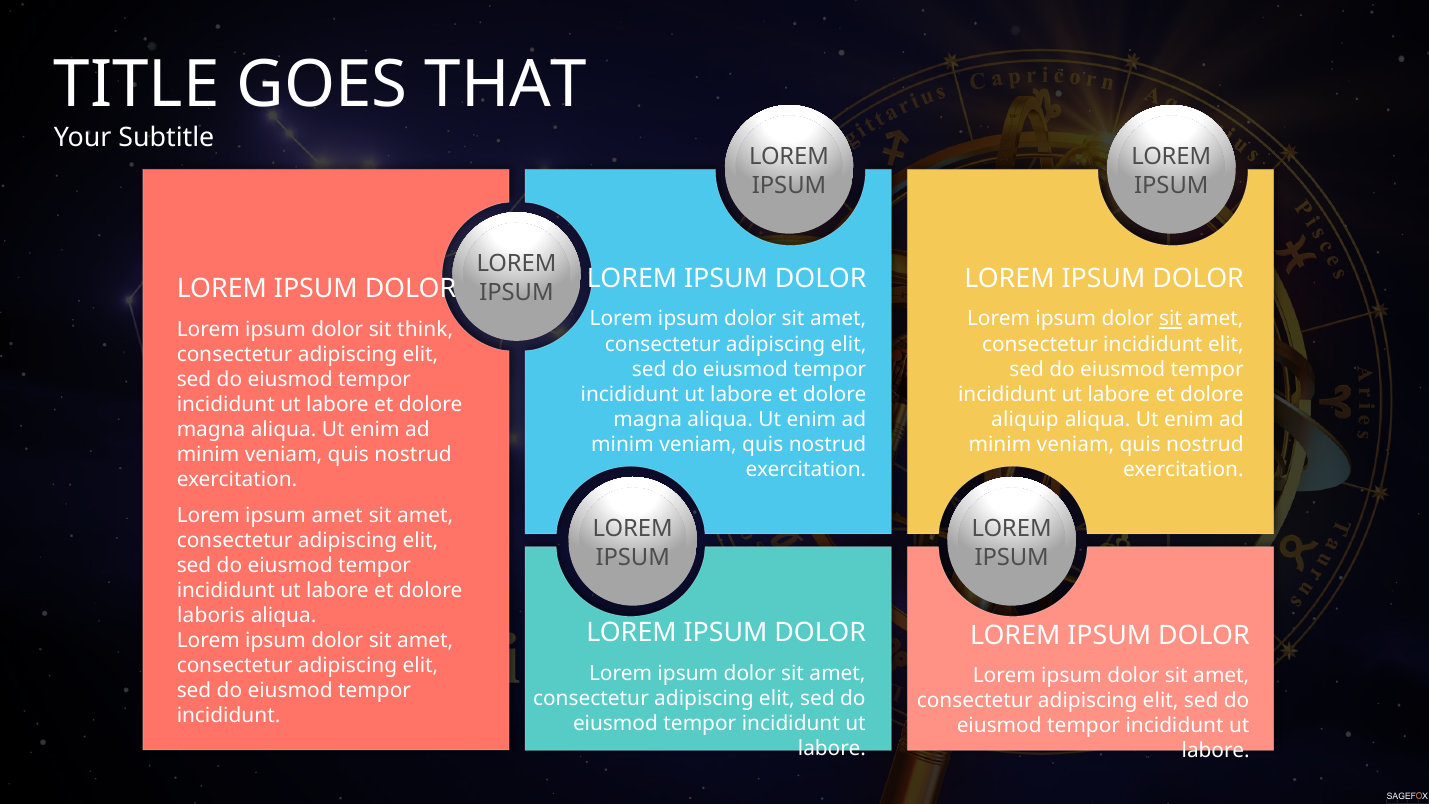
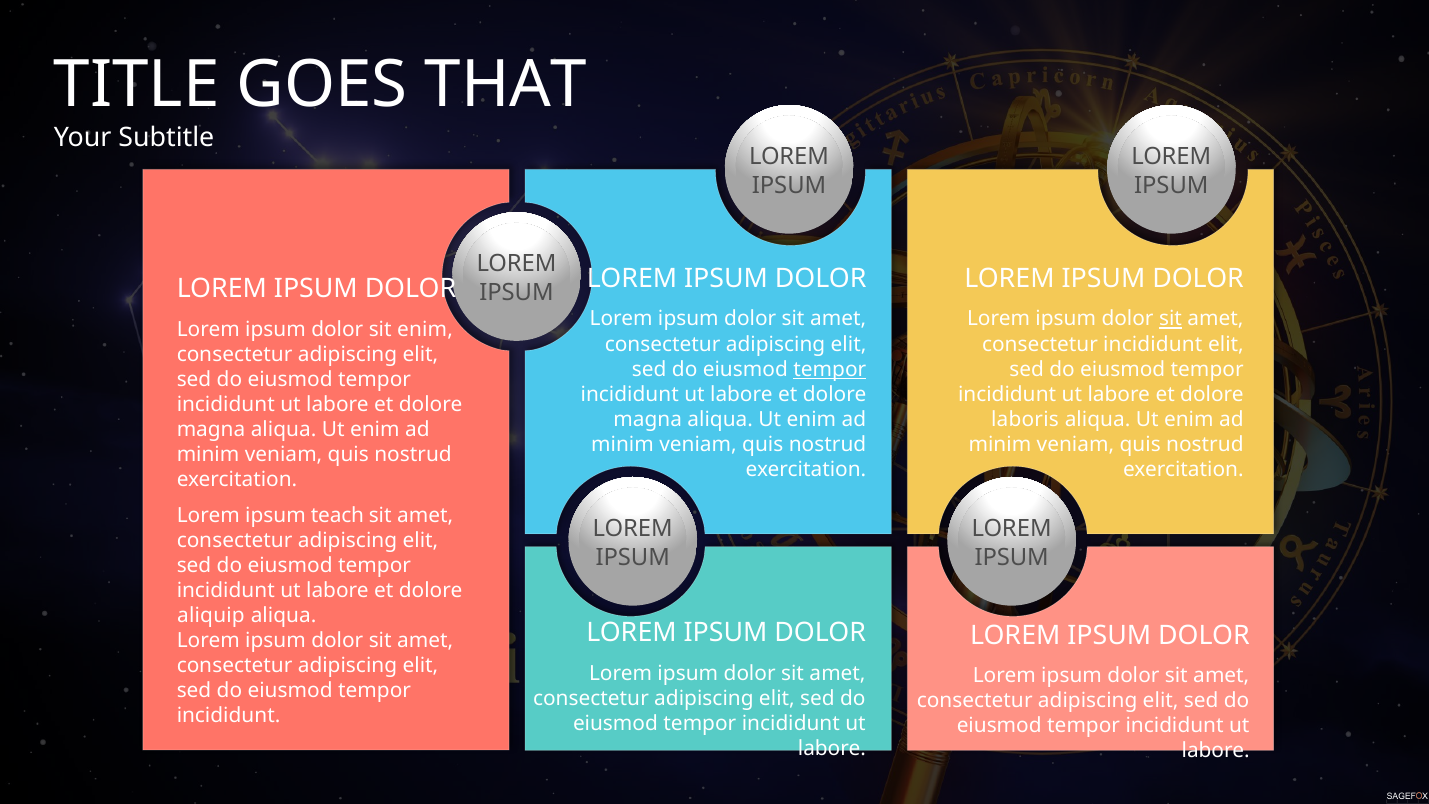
sit think: think -> enim (425, 329)
tempor underline: none -> present (830, 369)
aliquip: aliquip -> laboris (1025, 419)
ipsum amet: amet -> teach (337, 515)
laboris: laboris -> aliquip (211, 615)
